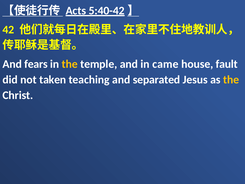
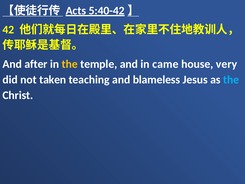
fears: fears -> after (36, 64)
fault: fault -> very (227, 64)
separated: separated -> blameless (156, 80)
the colour: yellow -> light blue (231, 80)
